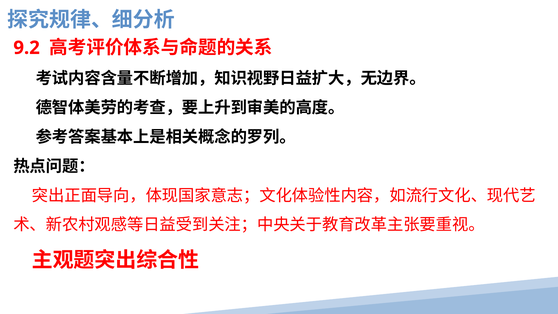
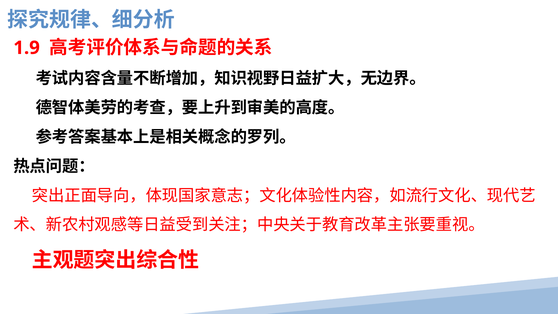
9.2: 9.2 -> 1.9 (27, 48)
